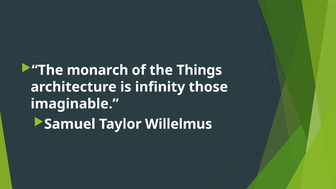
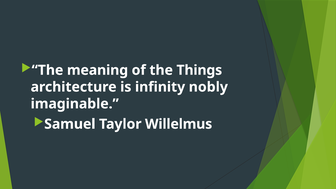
monarch: monarch -> meaning (98, 70)
those: those -> nobly (208, 87)
